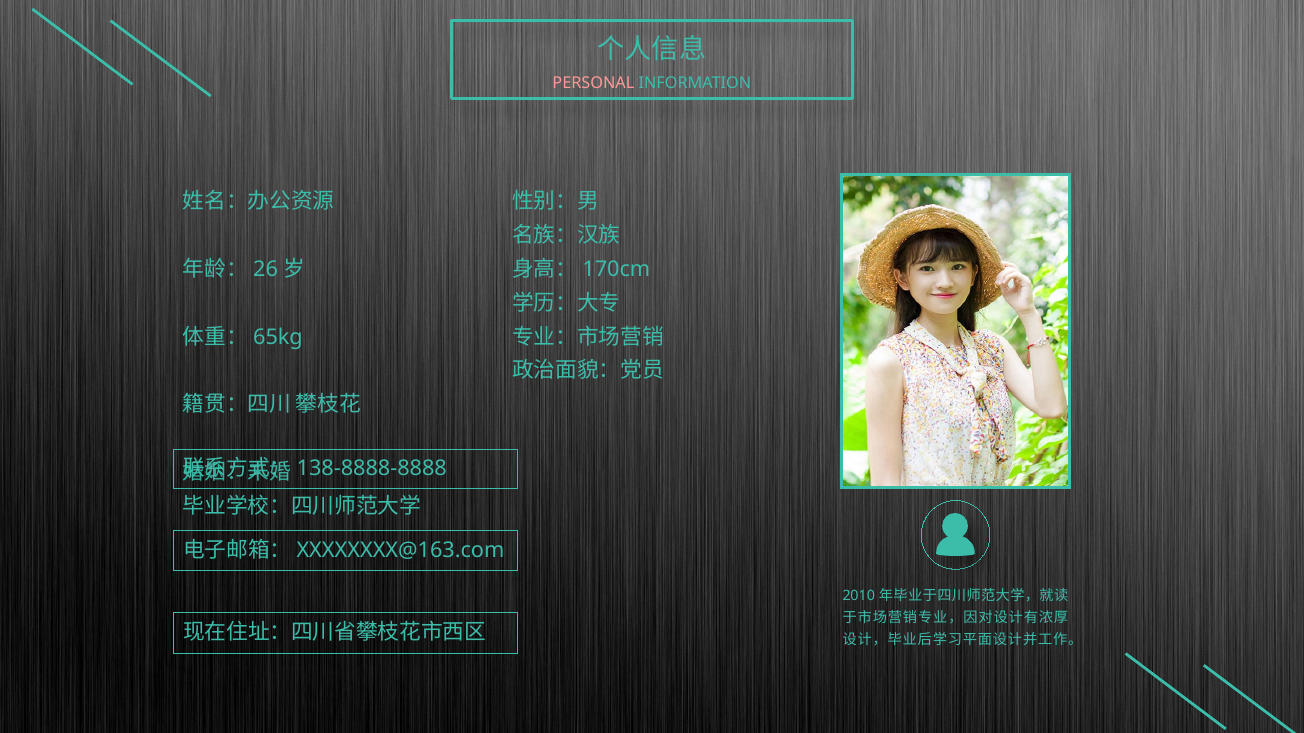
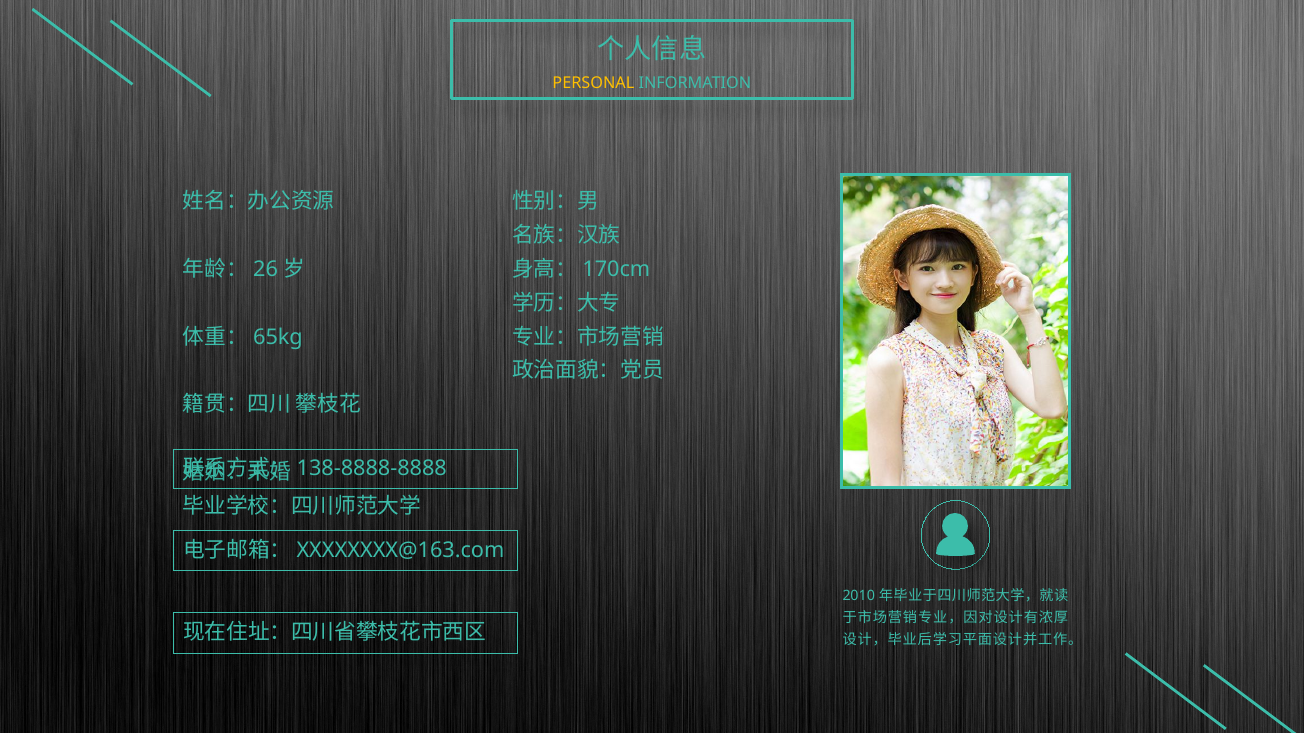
PERSONAL colour: pink -> yellow (593, 83)
